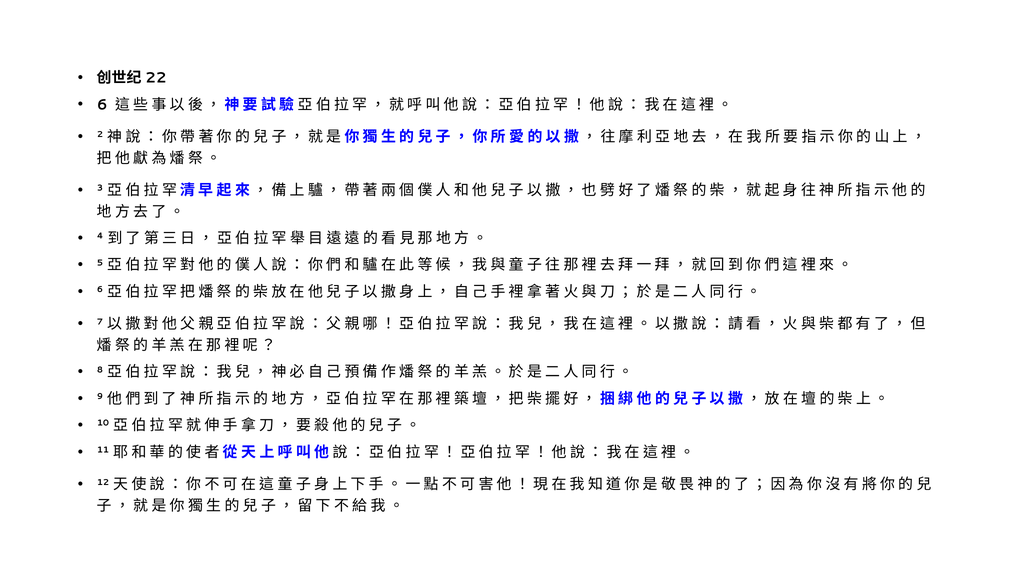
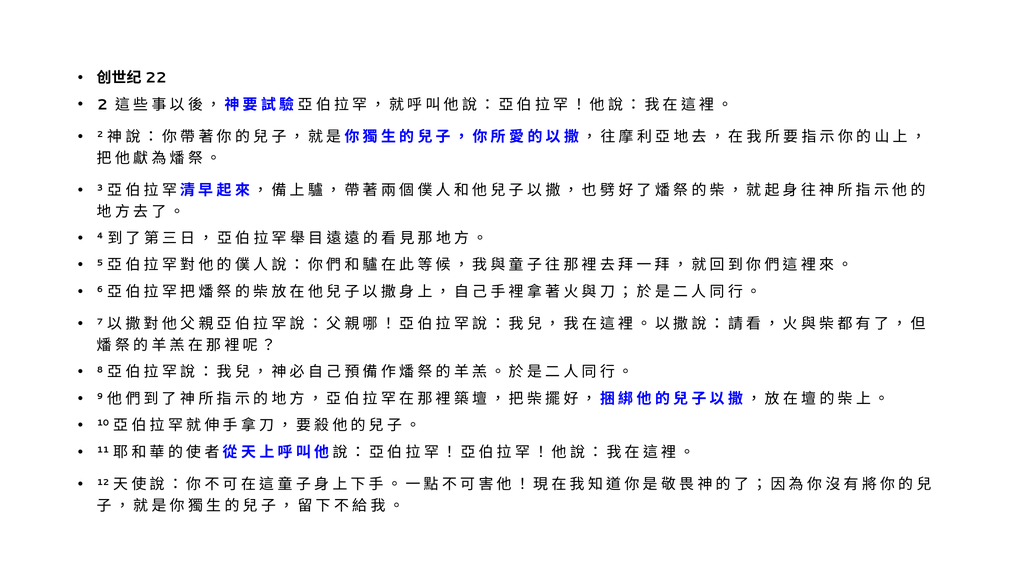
6: 6 -> 2 (102, 105)
